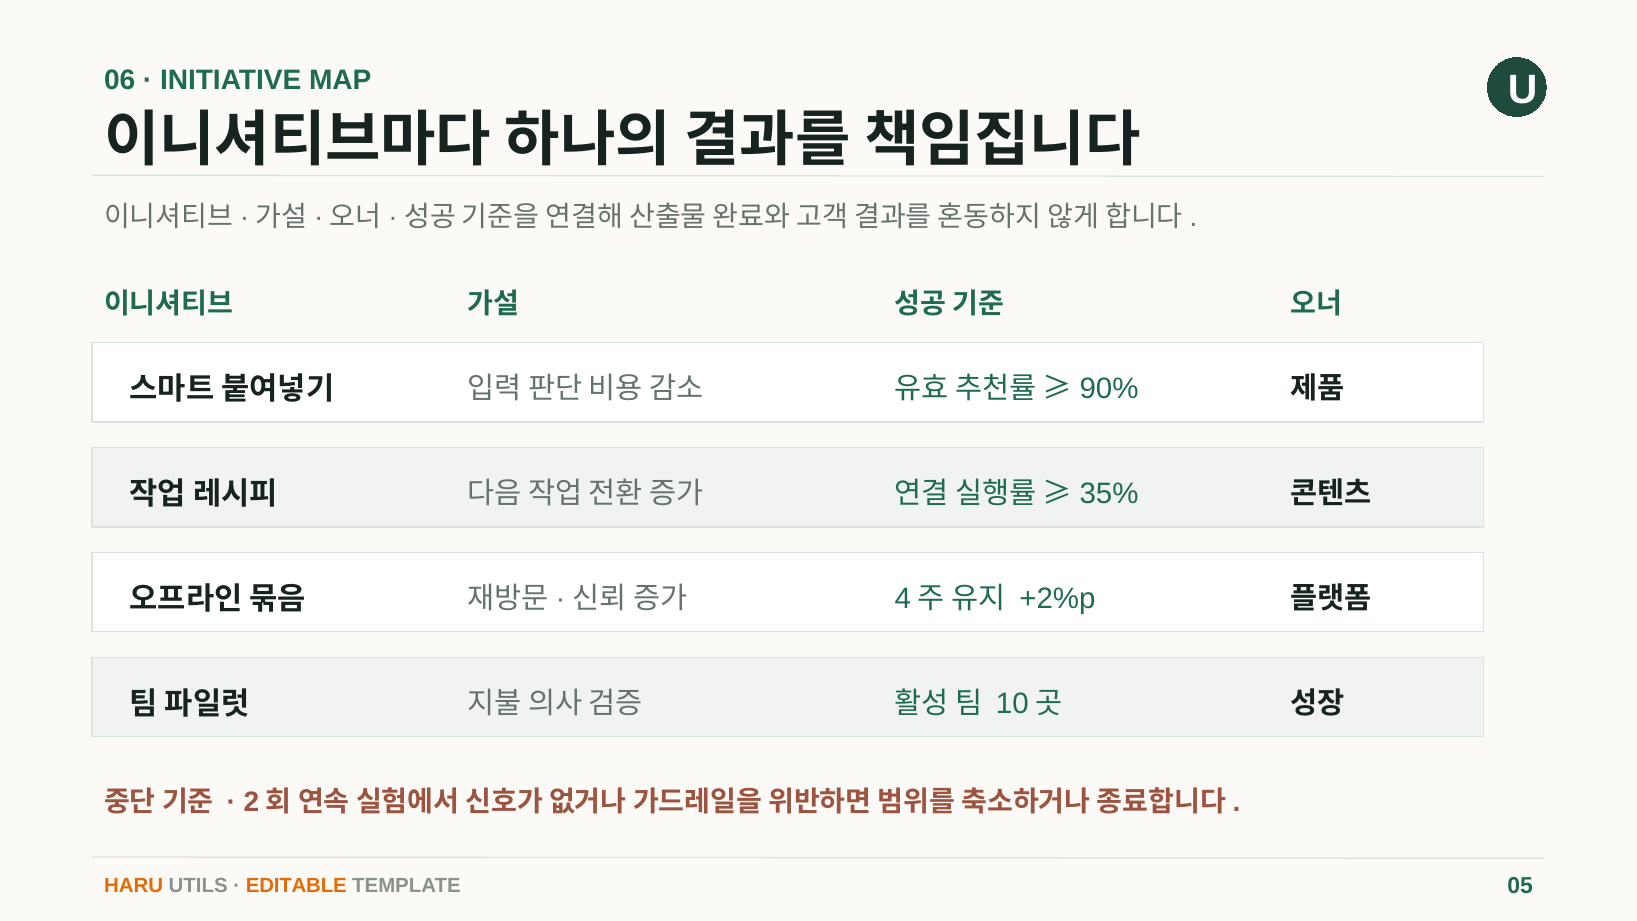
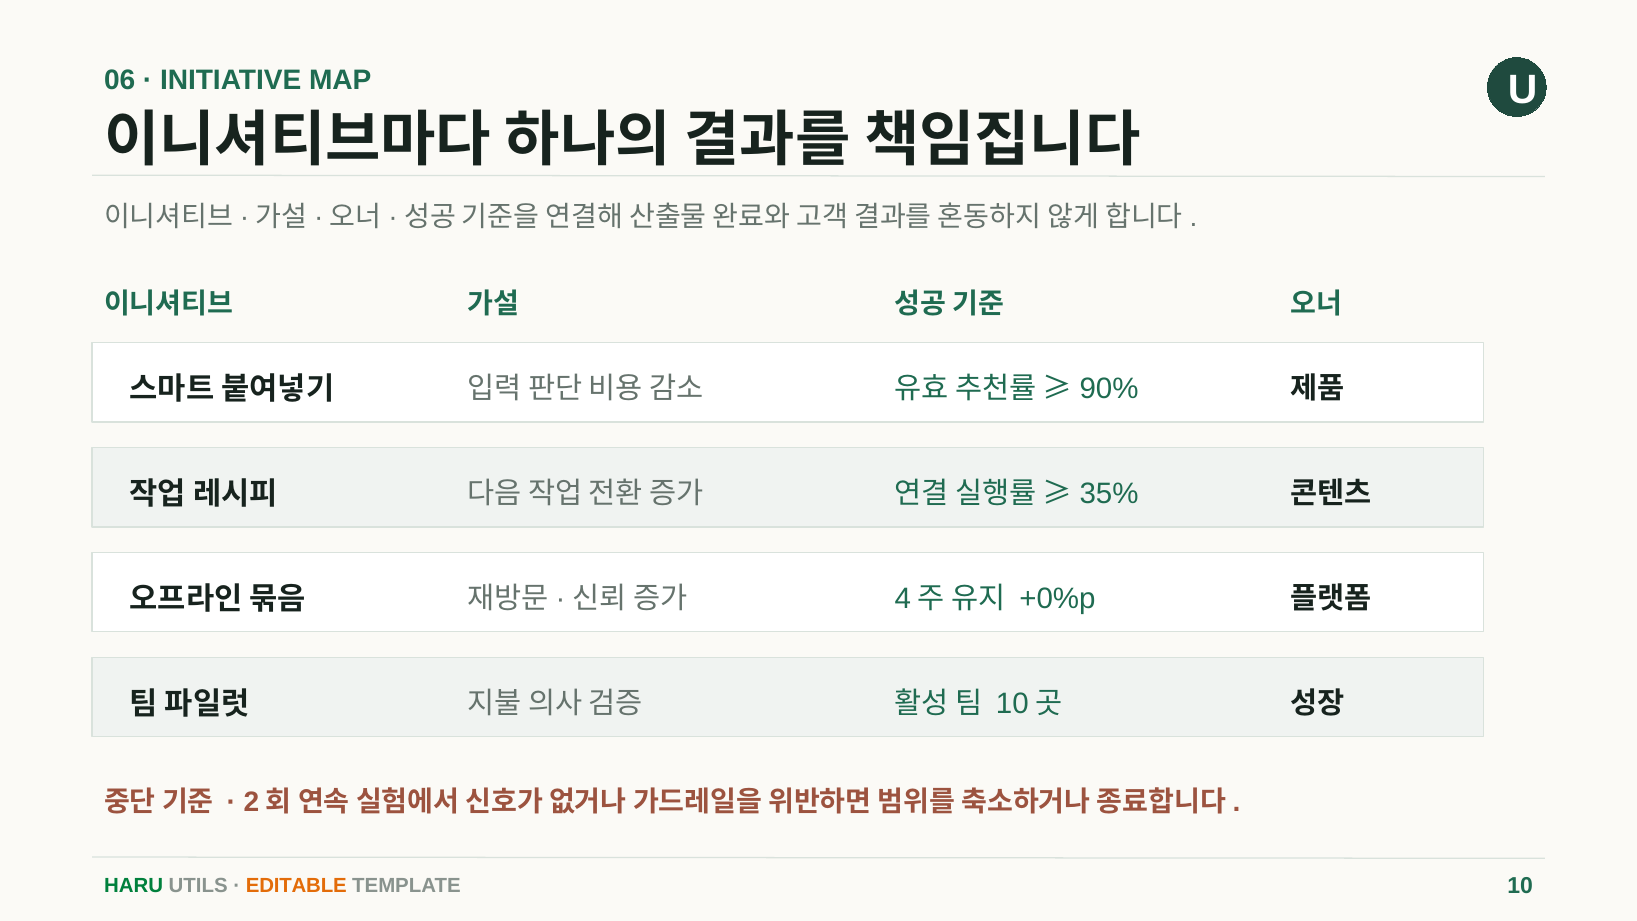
+2%p: +2%p -> +0%p (1057, 599)
HARU colour: orange -> green (134, 885)
05: 05 -> 10 (1520, 885)
